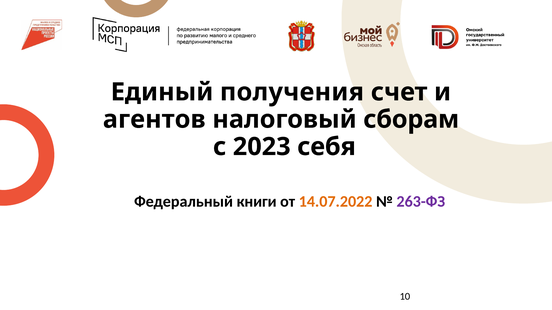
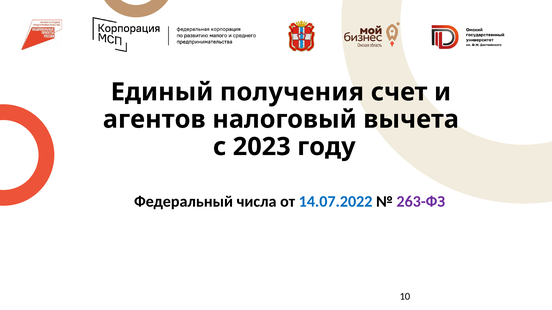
сборам: сборам -> вычета (411, 120)
себя: себя -> году (326, 147)
книги: книги -> числа (257, 202)
14.07.2022 colour: orange -> blue (336, 202)
